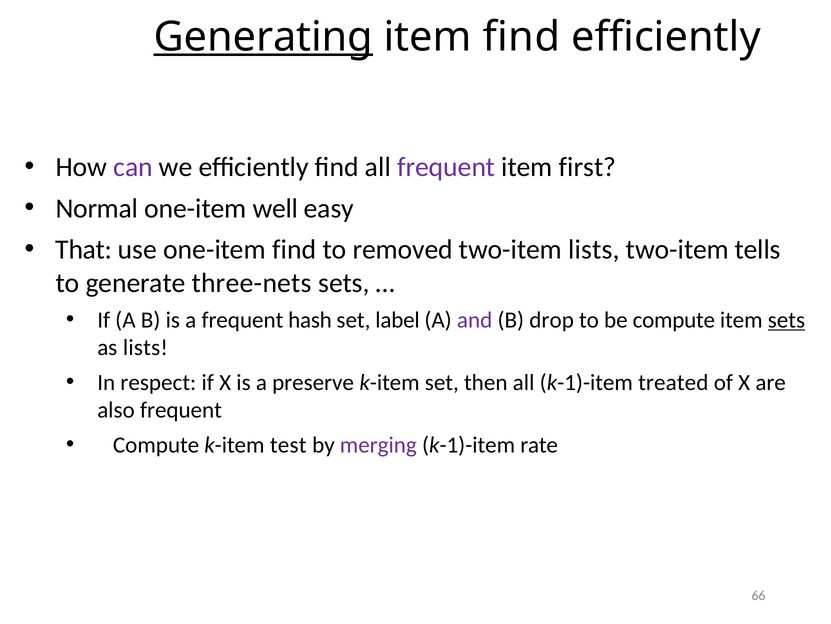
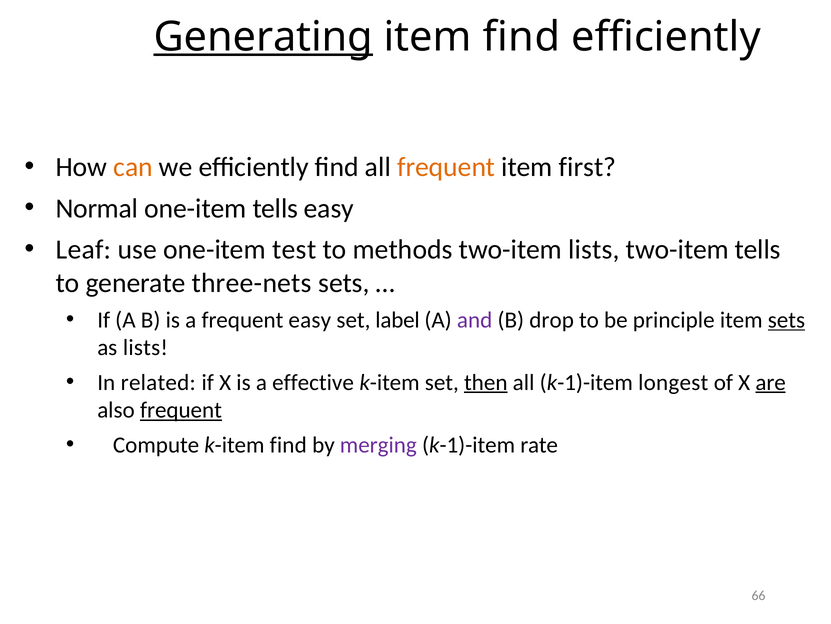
can colour: purple -> orange (133, 167)
frequent colour: purple -> orange (446, 167)
one-item well: well -> tells (275, 208)
That: That -> Leaf (84, 249)
one-item find: find -> test (294, 249)
removed: removed -> methods (403, 249)
frequent hash: hash -> easy (310, 320)
be compute: compute -> principle (674, 320)
respect: respect -> related (158, 382)
preserve: preserve -> effective (313, 382)
then underline: none -> present (486, 382)
treated: treated -> longest (673, 382)
are underline: none -> present (771, 382)
frequent underline: none -> present (181, 410)
k-item test: test -> find (288, 444)
